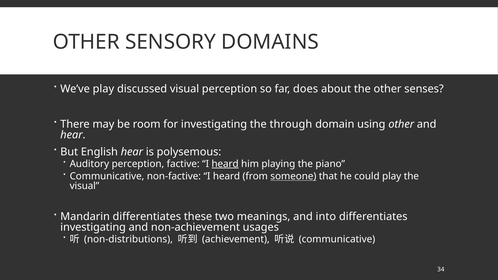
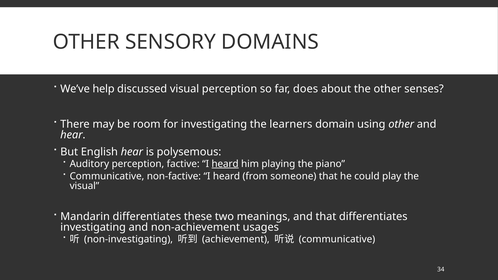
We’ve play: play -> help (104, 89)
through: through -> learners (291, 124)
someone underline: present -> none (293, 176)
and into: into -> that (326, 217)
non-distributions: non-distributions -> non-investigating (128, 239)
